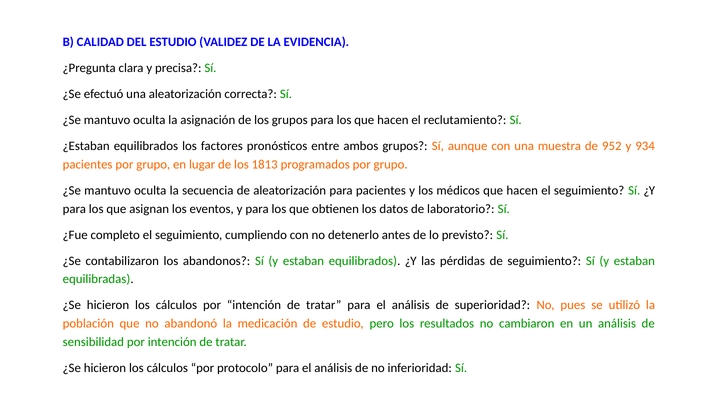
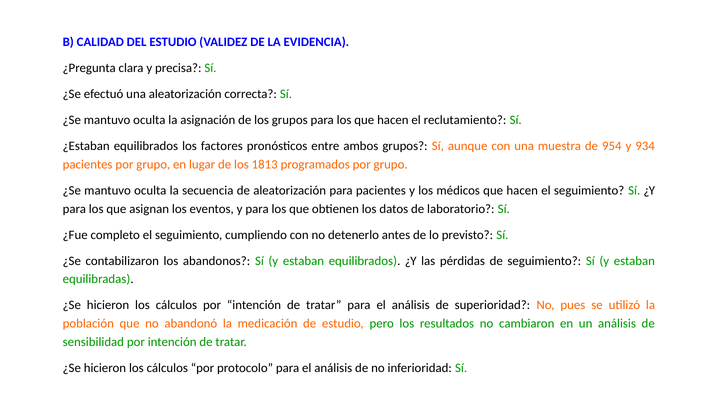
952: 952 -> 954 (612, 146)
